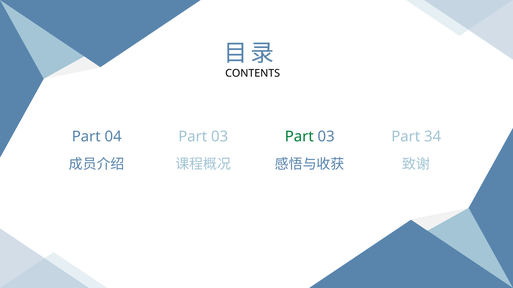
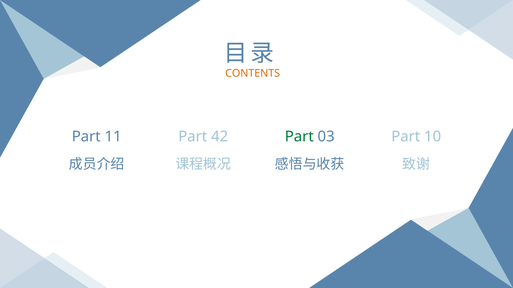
CONTENTS colour: black -> orange (253, 74)
04: 04 -> 11 (113, 137)
03: 03 -> 42 (220, 137)
34: 34 -> 10 (433, 137)
